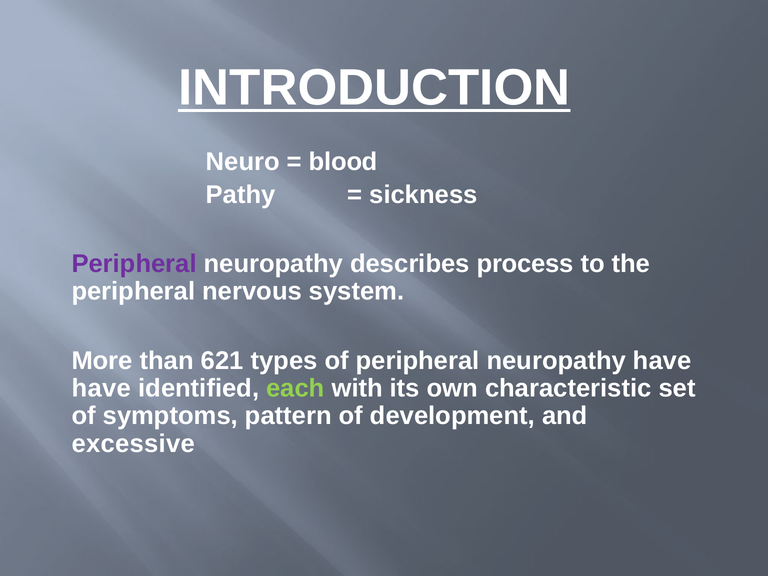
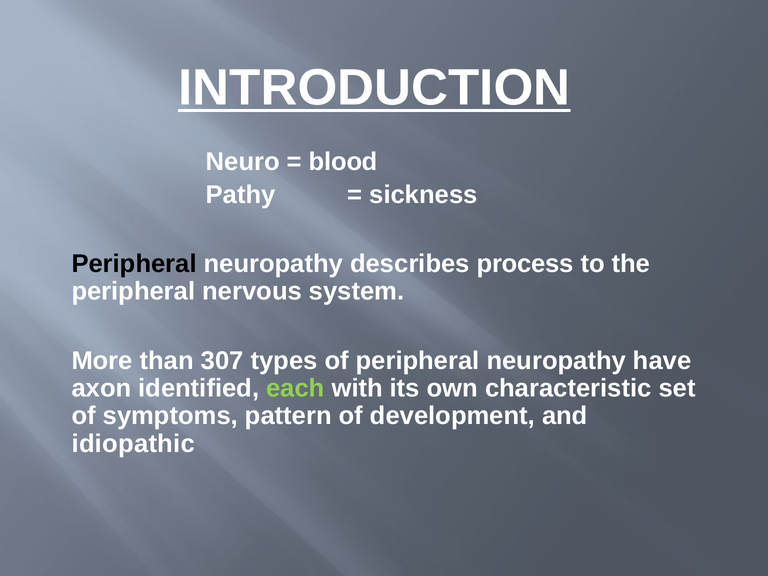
Peripheral colour: purple -> black (134, 264)
621: 621 -> 307 (222, 361)
have: have -> axon (101, 388)
excessive: excessive -> idiopathic (133, 444)
